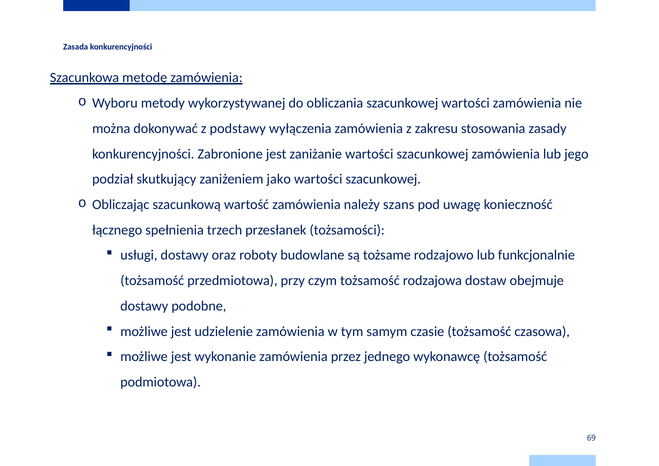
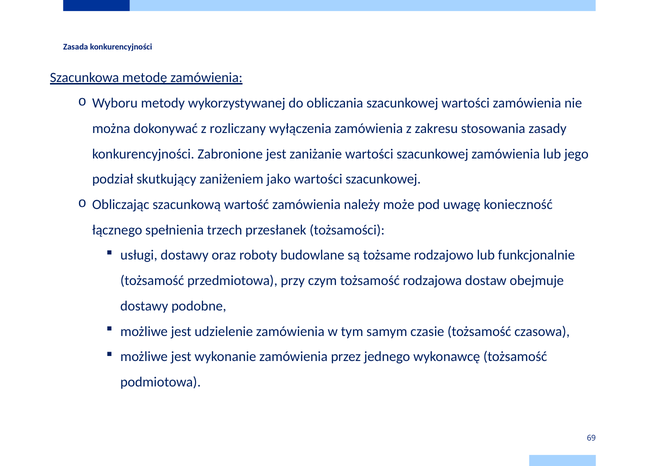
podstawy: podstawy -> rozliczany (238, 129)
szans: szans -> może (399, 205)
